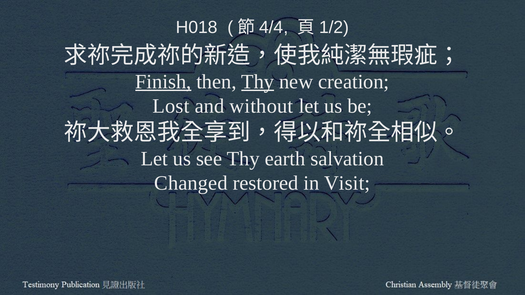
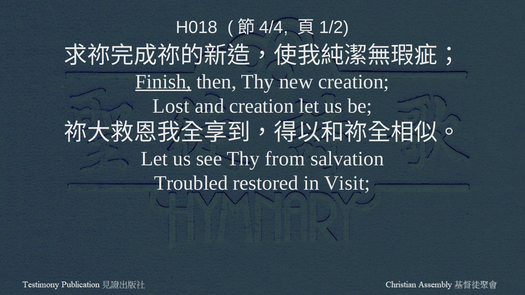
Thy underline: present -> none (258, 82)
and without: without -> creation (262, 106)
earth: earth -> from (285, 159)
Changed: Changed -> Troubled (191, 183)
